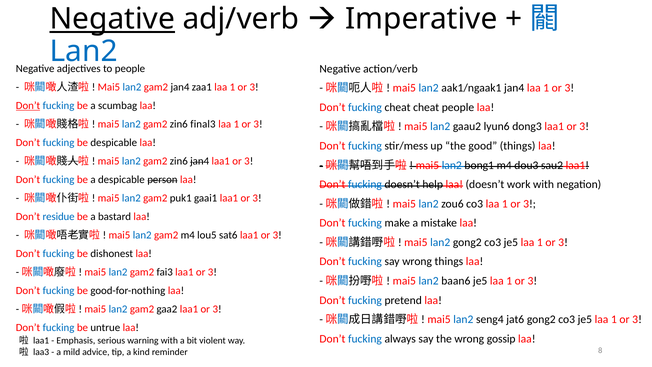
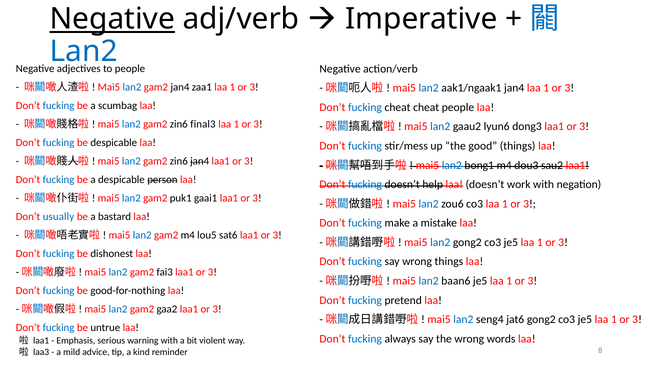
Don’t underline: present -> none (28, 105)
residue: residue -> usually (58, 217)
gossip: gossip -> words (501, 339)
